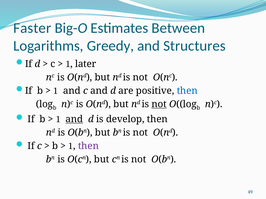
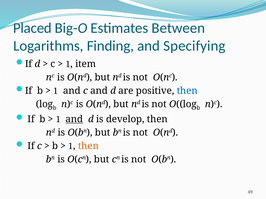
Faster: Faster -> Placed (32, 28)
Greedy: Greedy -> Finding (110, 46)
Structures: Structures -> Specifying (194, 46)
later: later -> item (86, 64)
not underline: present -> none (159, 104)
then colour: purple -> orange (88, 146)
